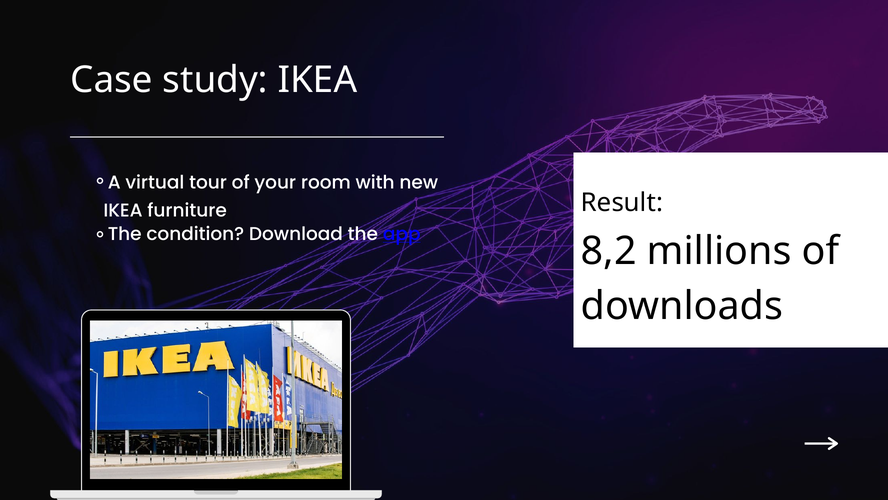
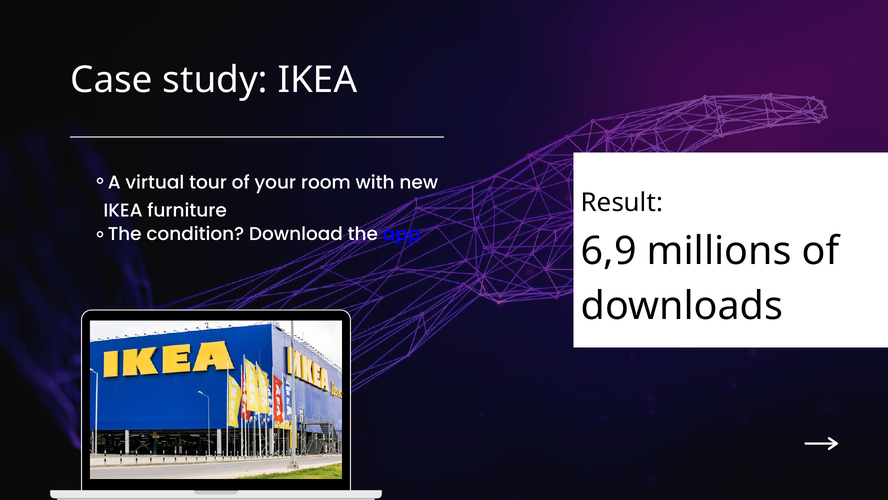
8,2: 8,2 -> 6,9 (609, 251)
